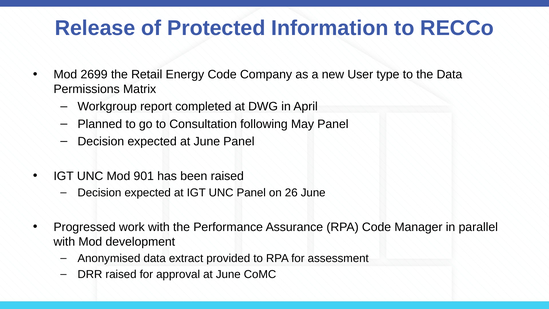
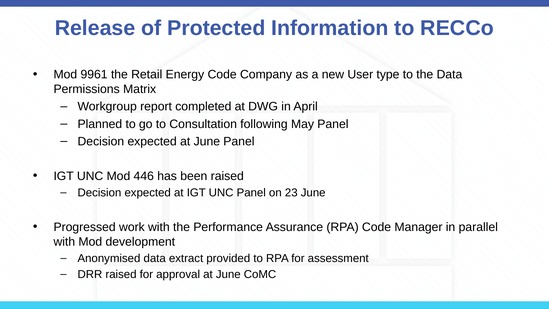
2699: 2699 -> 9961 (94, 75)
901: 901 -> 446 (144, 176)
26: 26 -> 23 (291, 193)
